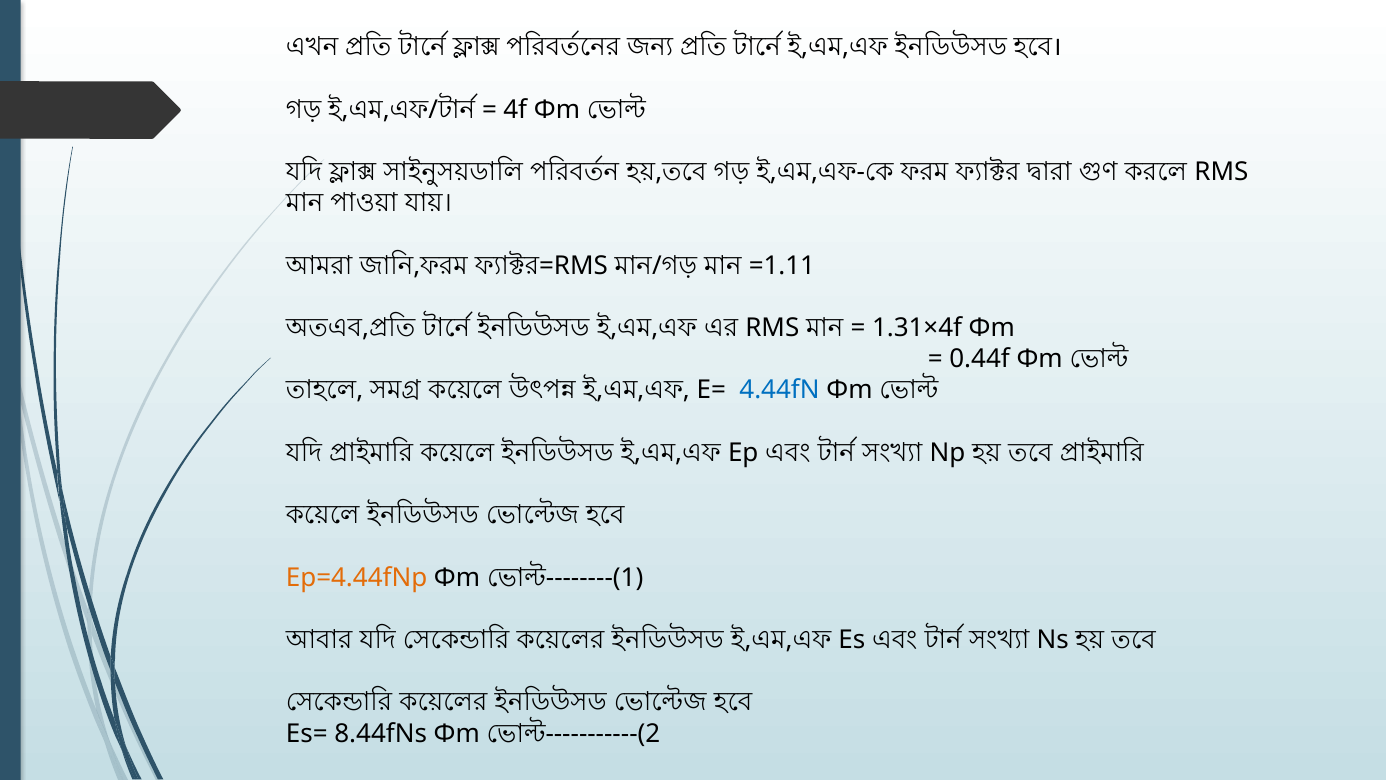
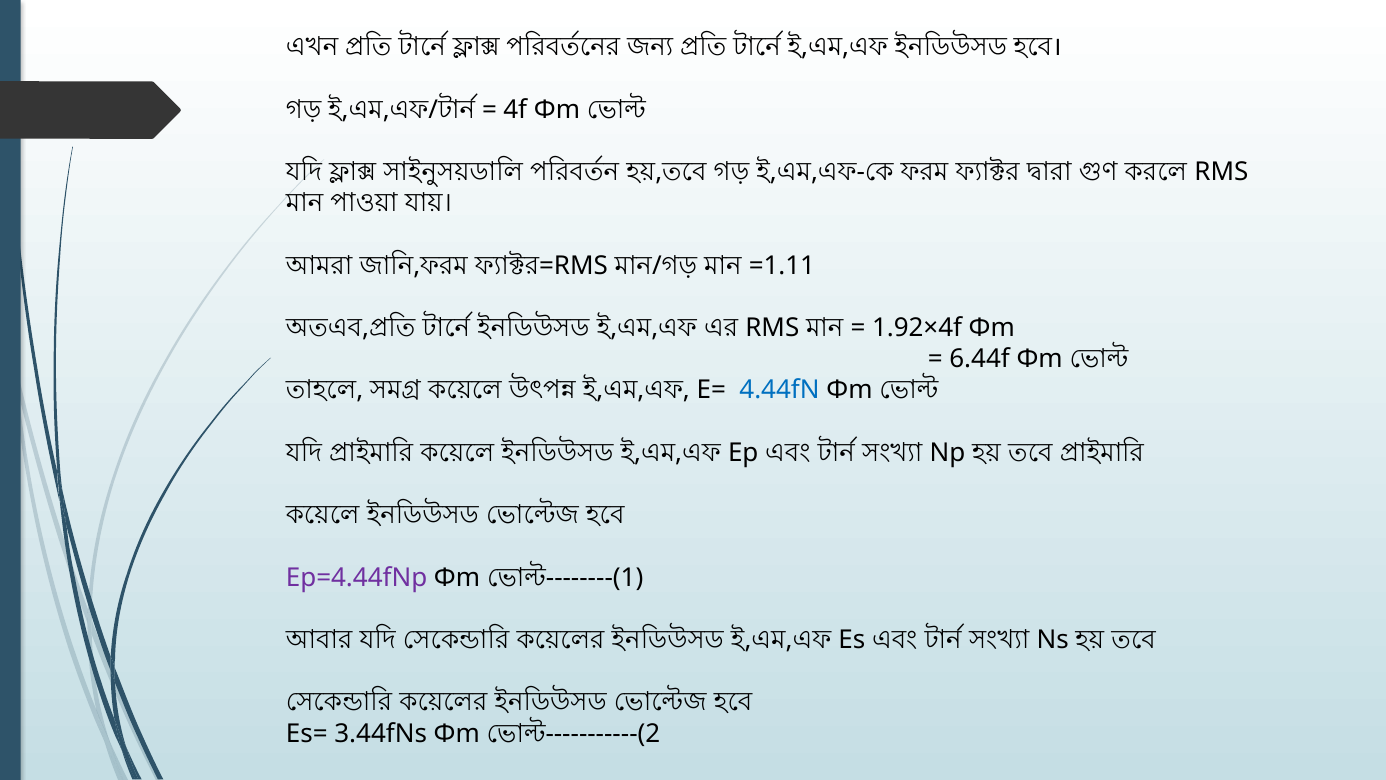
1.31×4f: 1.31×4f -> 1.92×4f (917, 328)
0.44f: 0.44f -> 6.44f (980, 359)
Ep=4.44fNp colour: orange -> purple (357, 577)
8.44fNs: 8.44fNs -> 3.44fNs (381, 733)
